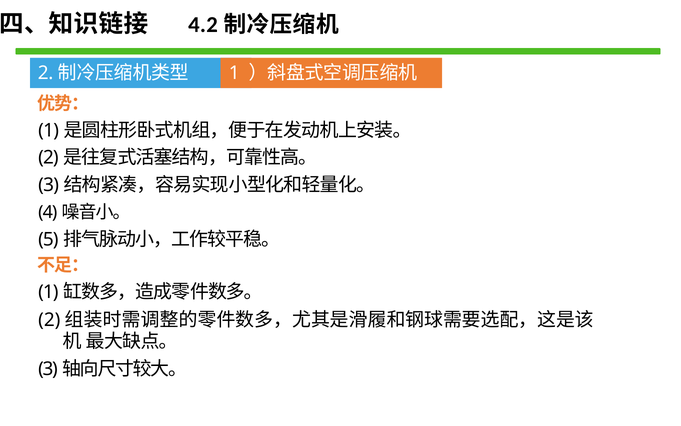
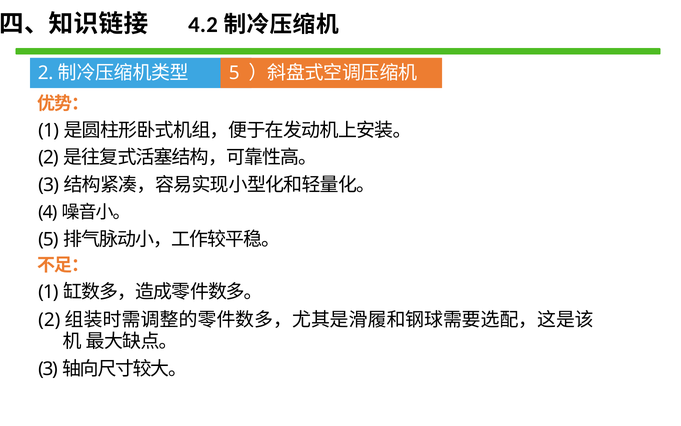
1: 1 -> 5 (234, 73)
